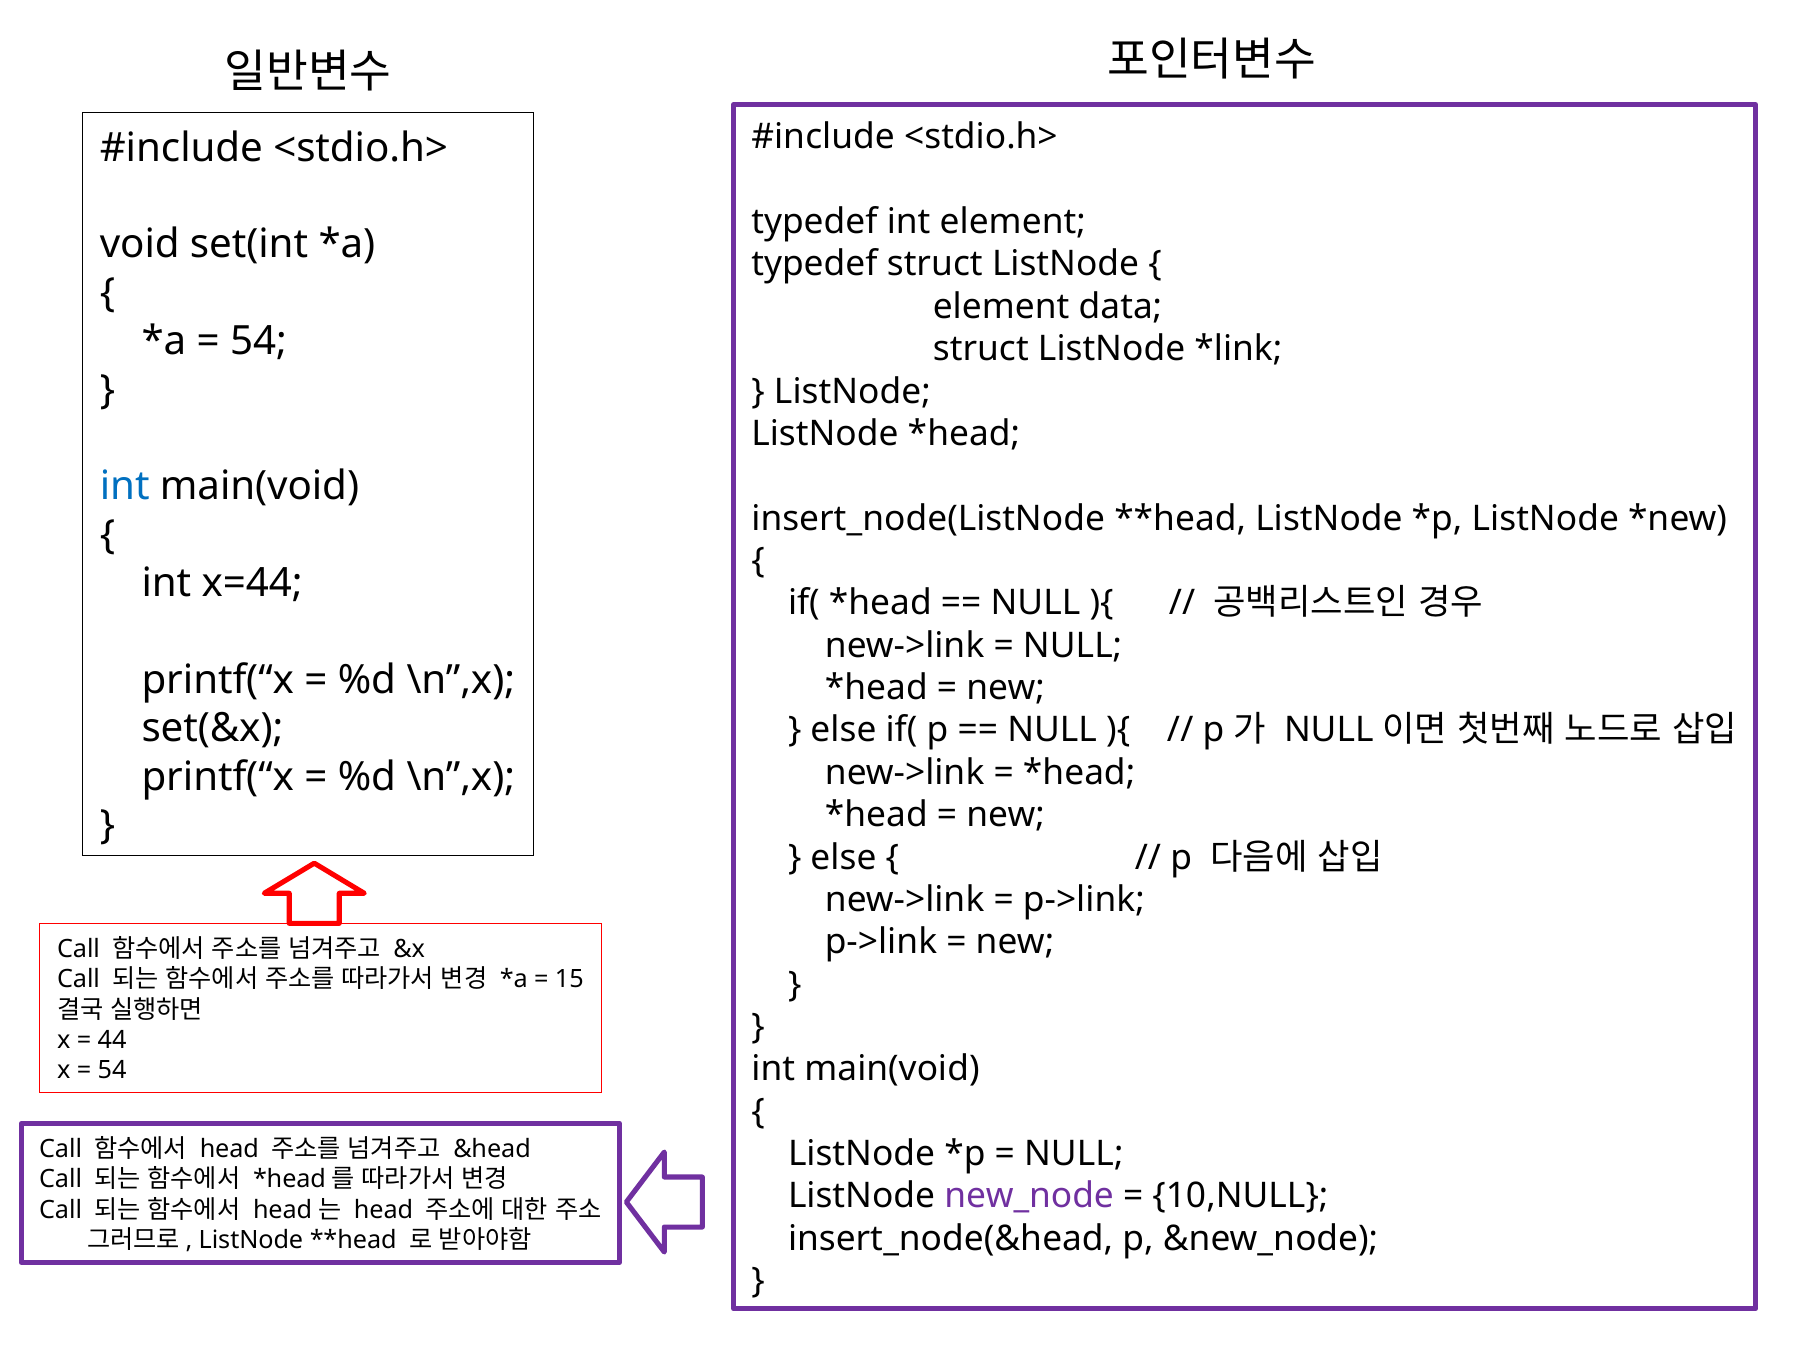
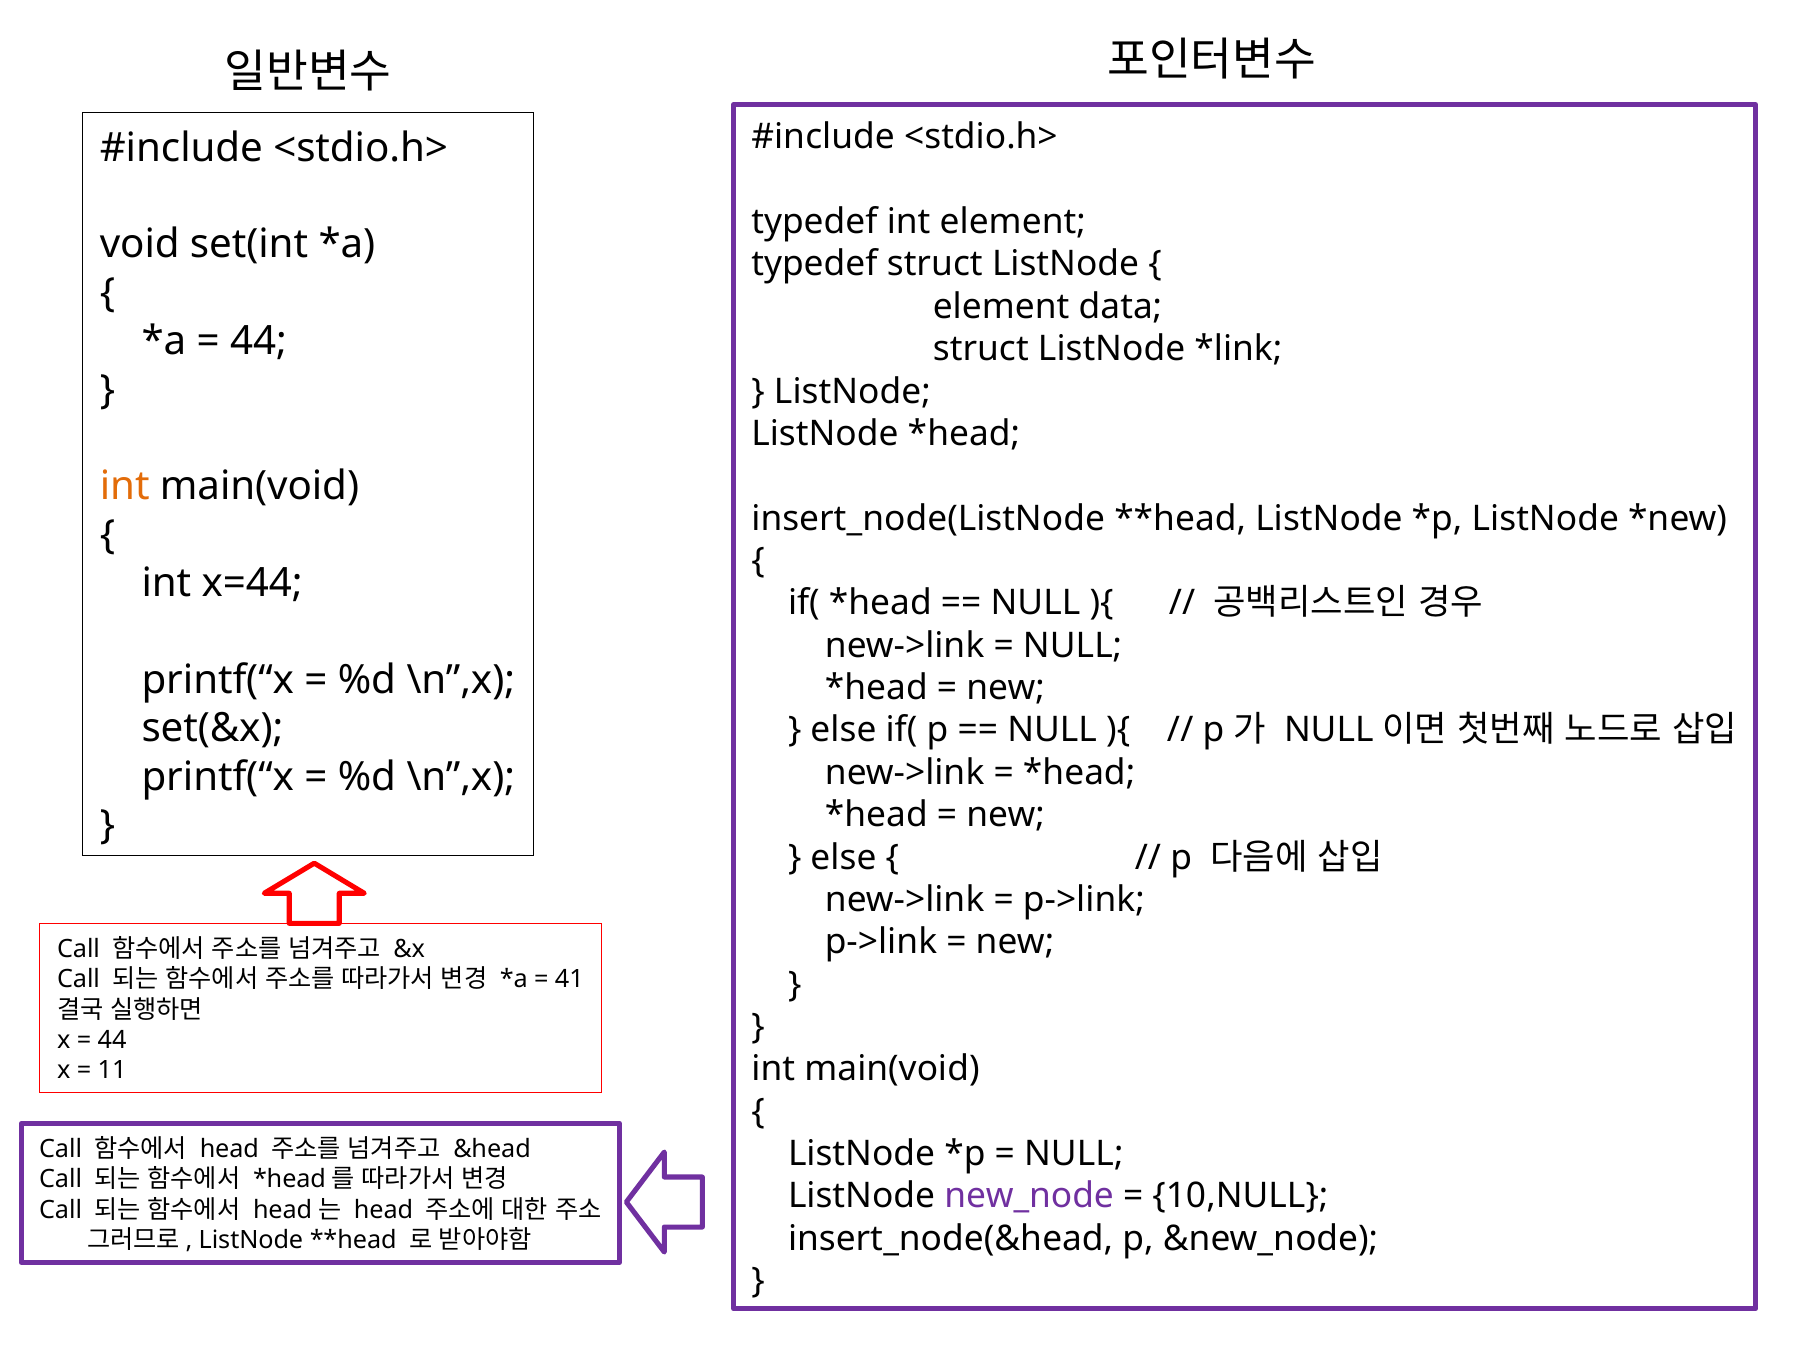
54: 54 -> 44 (258, 341)
int colour: blue -> orange (125, 487)
15: 15 -> 41 (569, 980)
54: 54 -> 11 (112, 1071)
